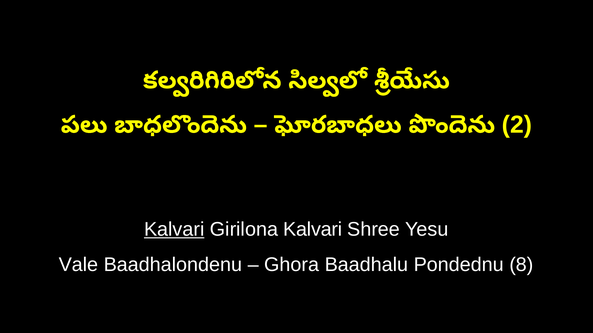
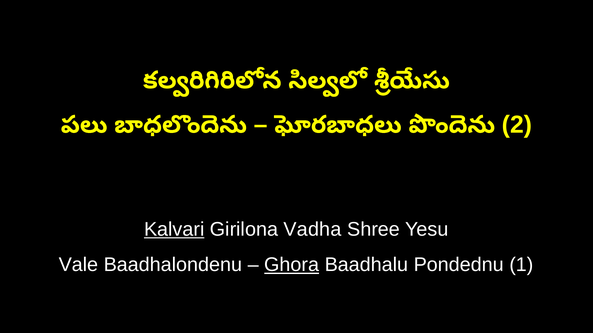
Girilona Kalvari: Kalvari -> Vadha (313, 230)
Ghora underline: none -> present (292, 265)
8: 8 -> 1 (521, 265)
